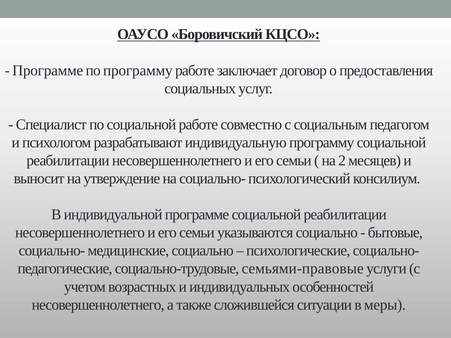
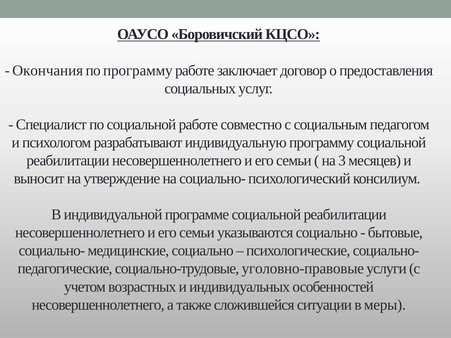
Программе: Программе -> Окончания (48, 70)
2: 2 -> 3 (342, 161)
семьями-правовые: семьями-правовые -> уголовно-правовые (303, 269)
